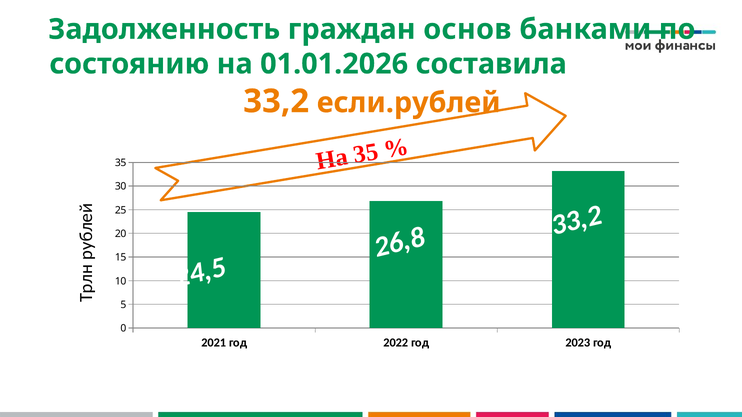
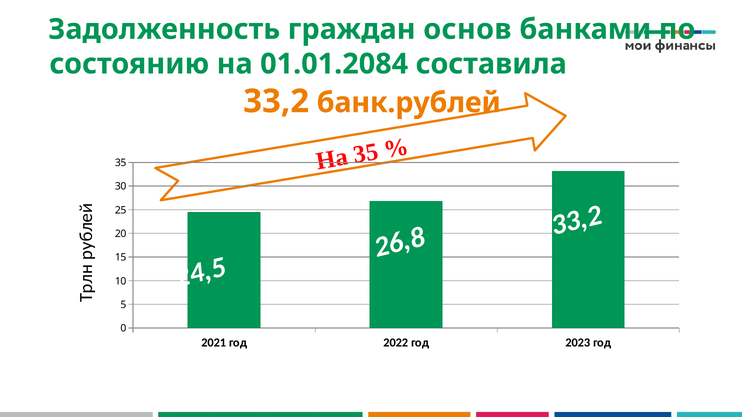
01.01.2026: 01.01.2026 -> 01.01.2084 (334, 64)
если.рублей: если.рублей -> банк.рублей (409, 103)
